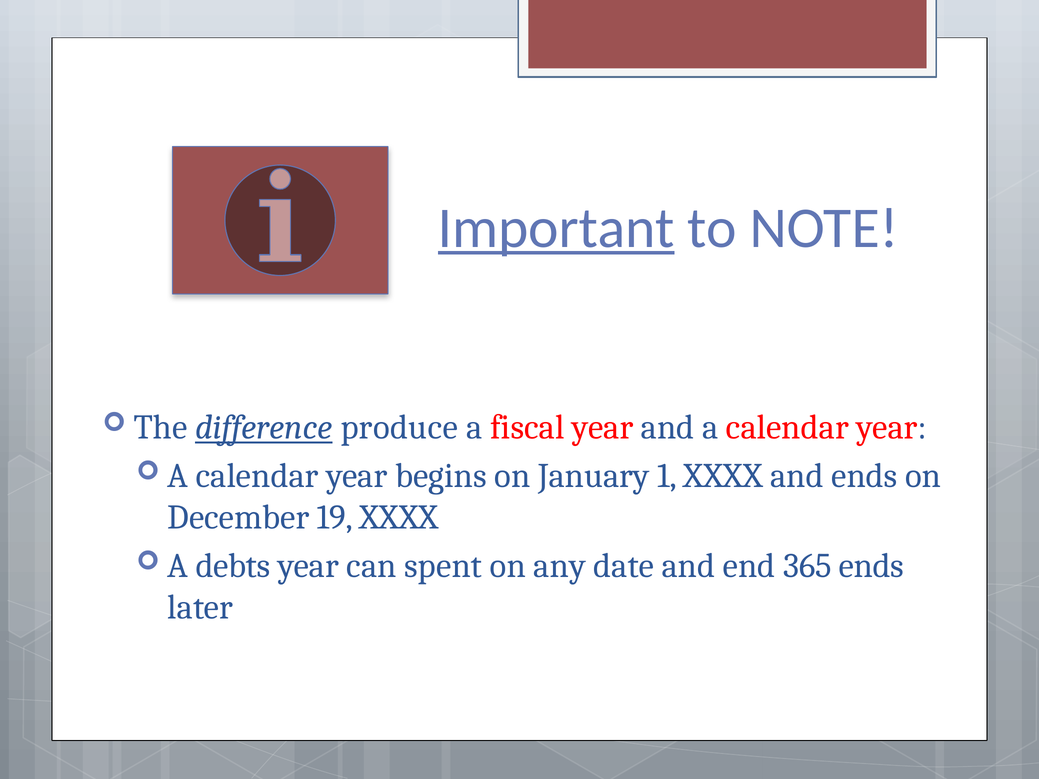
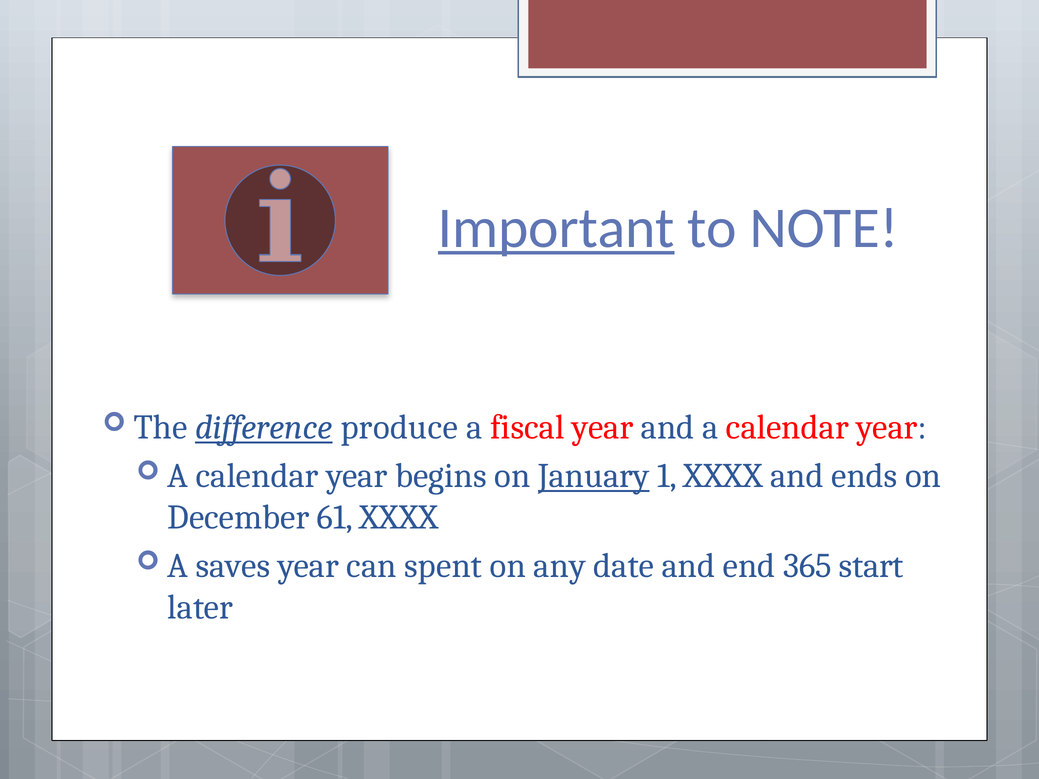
January underline: none -> present (594, 476)
19: 19 -> 61 (335, 518)
debts: debts -> saves (233, 566)
365 ends: ends -> start (871, 566)
